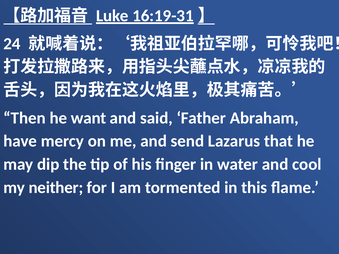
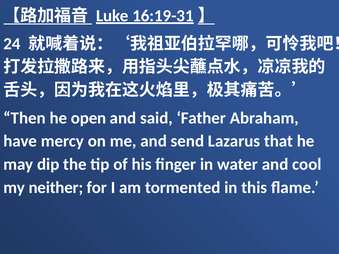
want: want -> open (89, 118)
